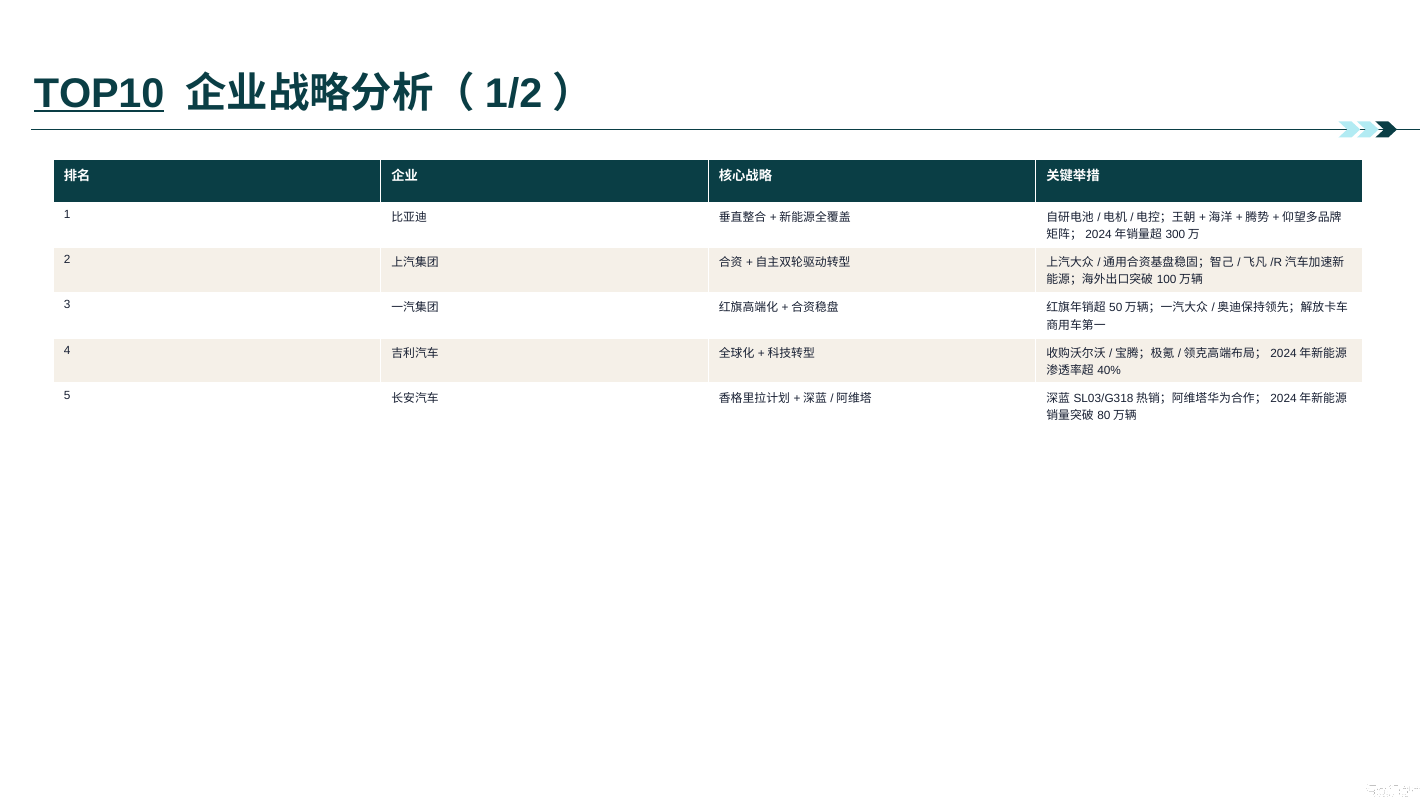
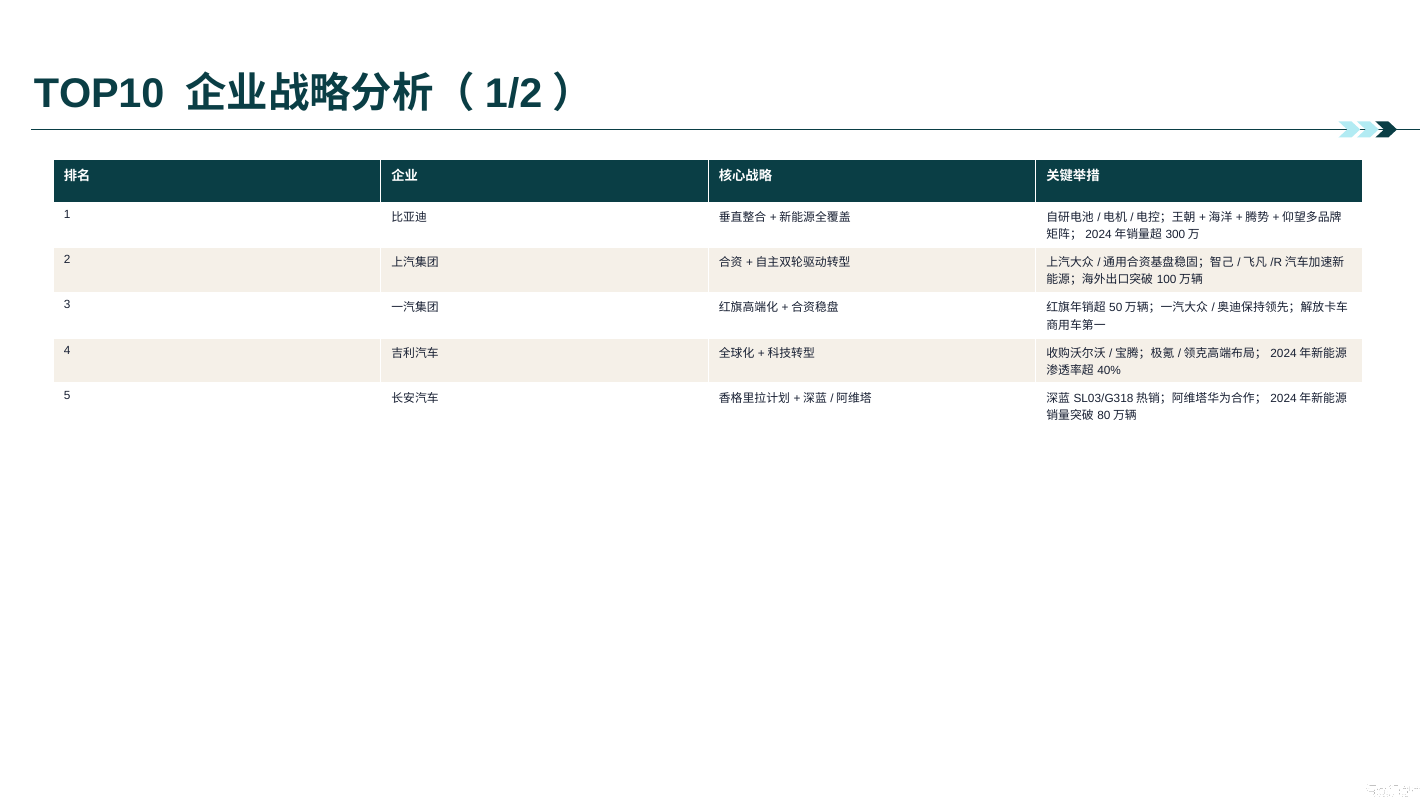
TOP10 underline: present -> none (99, 93)
